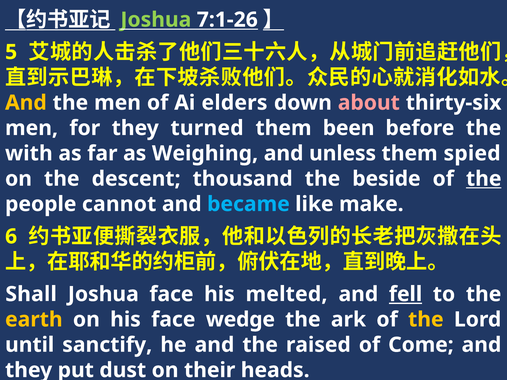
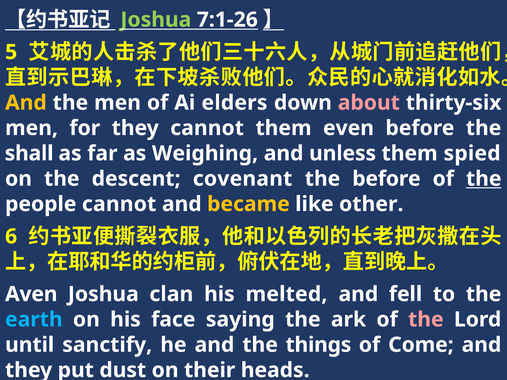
they turned: turned -> cannot (207, 128)
been: been -> even (349, 128)
with: with -> shall (29, 154)
thousand: thousand -> covenant (243, 179)
the beside: beside -> before (386, 179)
became colour: light blue -> yellow (248, 204)
make: make -> other (371, 204)
Shall: Shall -> Aven (31, 294)
Joshua face: face -> clan (171, 294)
fell underline: present -> none (406, 294)
earth colour: yellow -> light blue (34, 320)
wedge: wedge -> saying (240, 320)
the colour: yellow -> pink (426, 320)
raised: raised -> things (318, 345)
